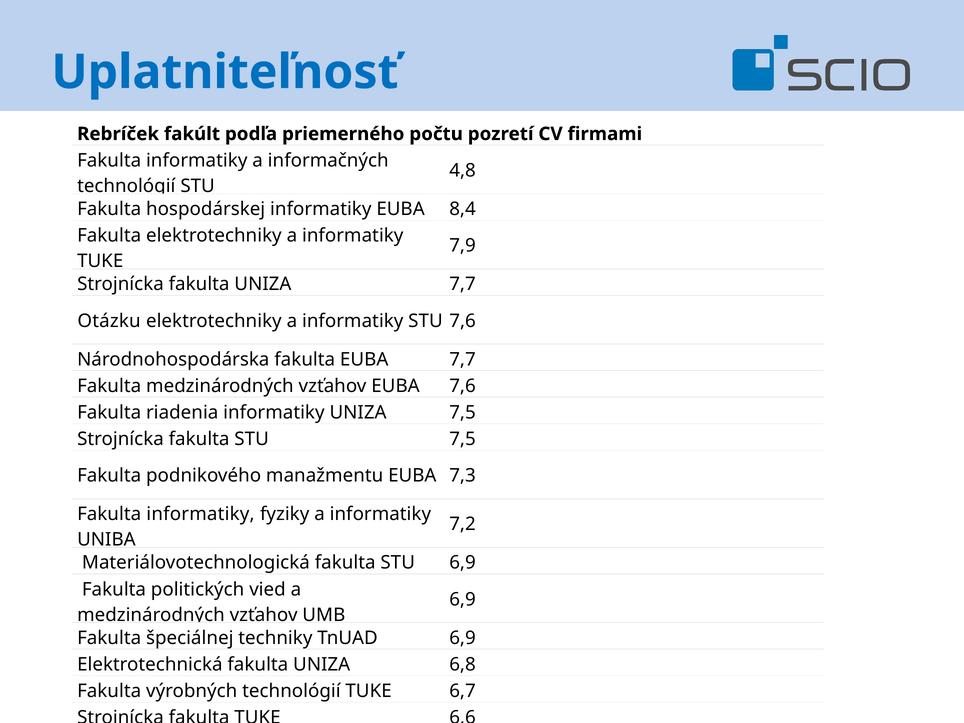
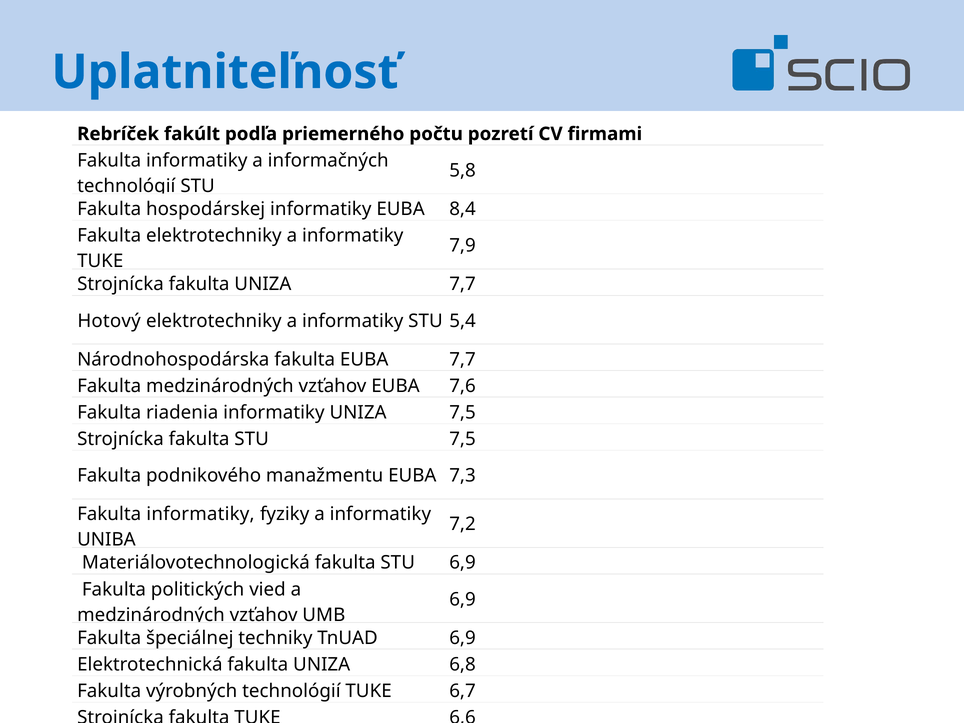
4,8: 4,8 -> 5,8 (463, 171)
Otázku: Otázku -> Hotový (109, 321)
STU 7,6: 7,6 -> 5,4 (463, 321)
